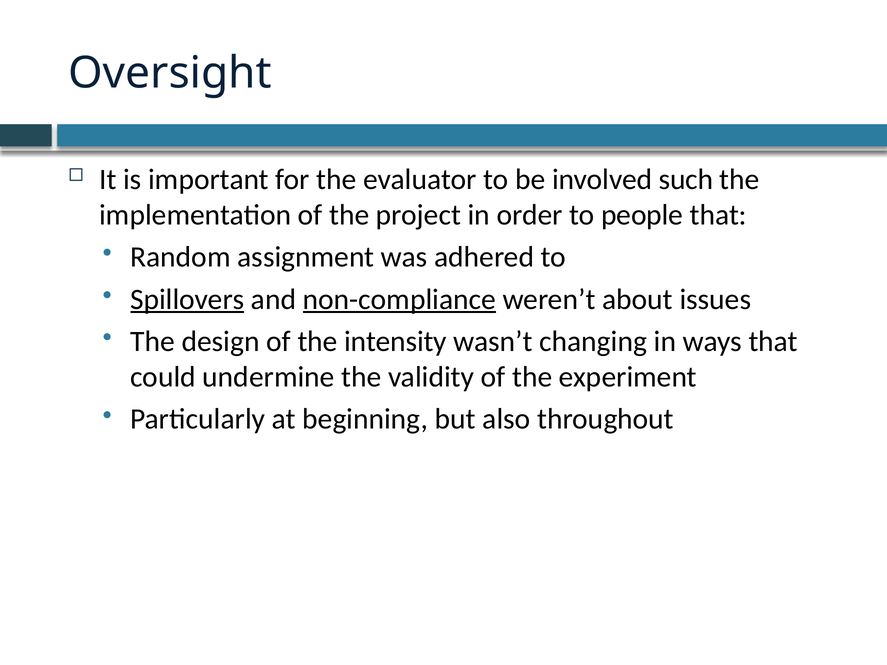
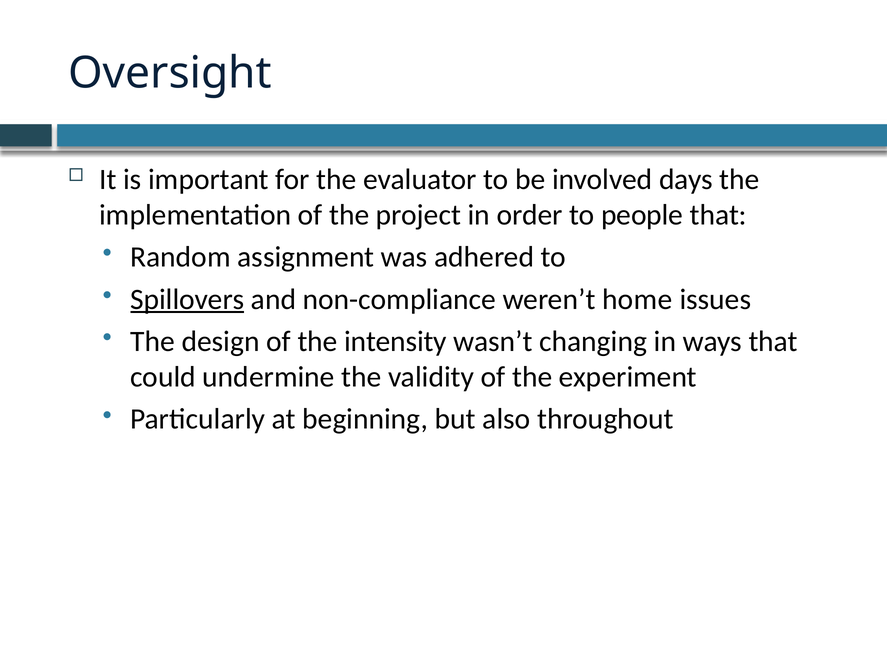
such: such -> days (686, 179)
non-compliance underline: present -> none (399, 299)
about: about -> home (637, 299)
